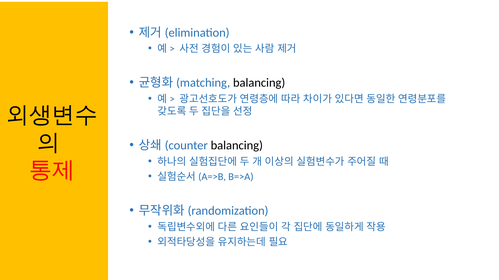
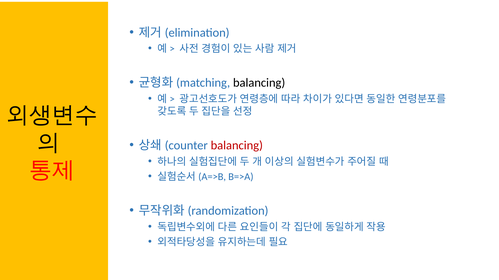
balancing colour: black -> red (237, 146)
